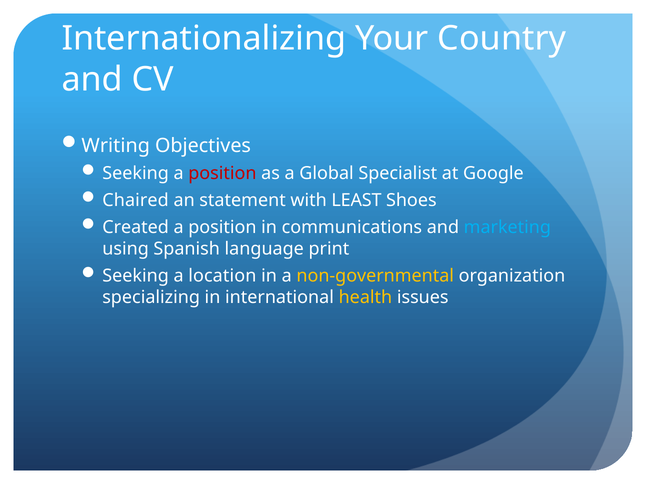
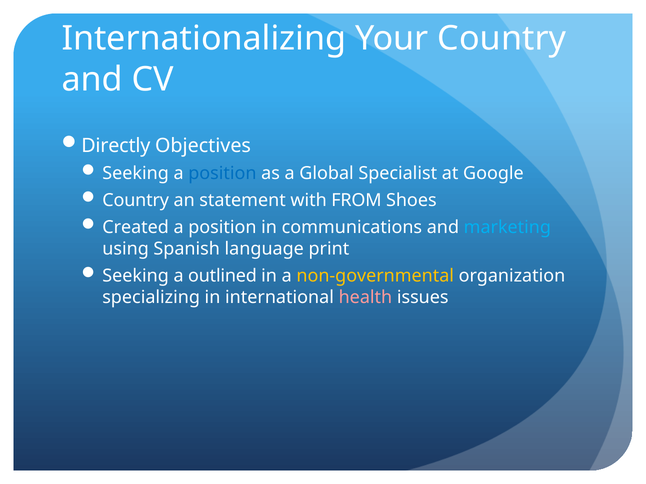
Writing: Writing -> Directly (116, 146)
position colour: red -> blue (222, 174)
Chaired: Chaired -> Country (136, 200)
LEAST: LEAST -> FROM (356, 200)
location: location -> outlined (222, 276)
health colour: yellow -> pink (365, 297)
